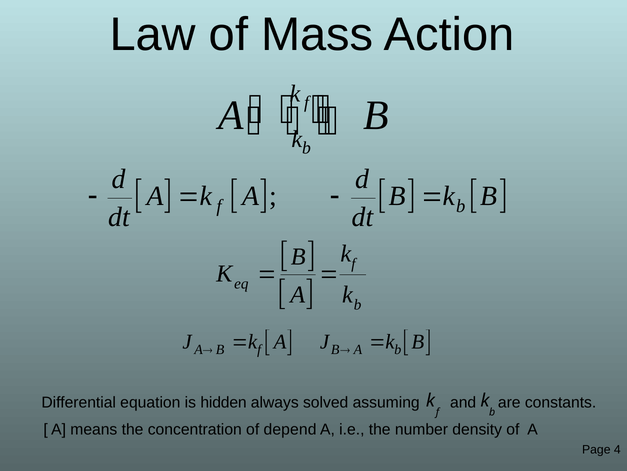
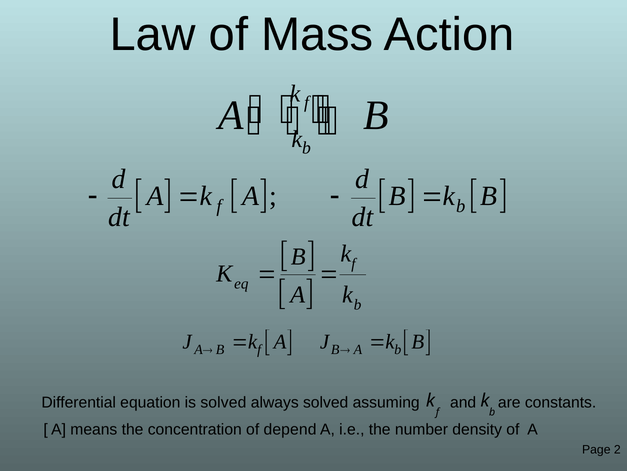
is hidden: hidden -> solved (223, 402)
4: 4 -> 2 (617, 449)
